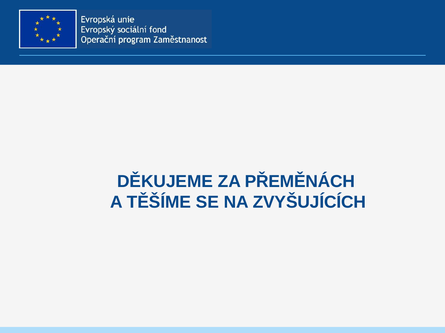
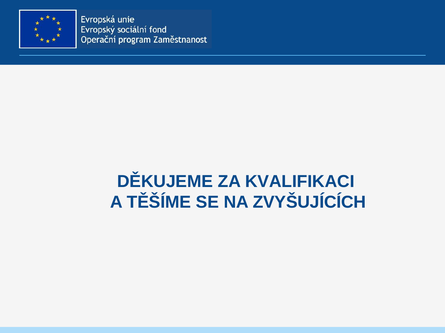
PŘEMĚNÁCH: PŘEMĚNÁCH -> KVALIFIKACI (300, 182)
